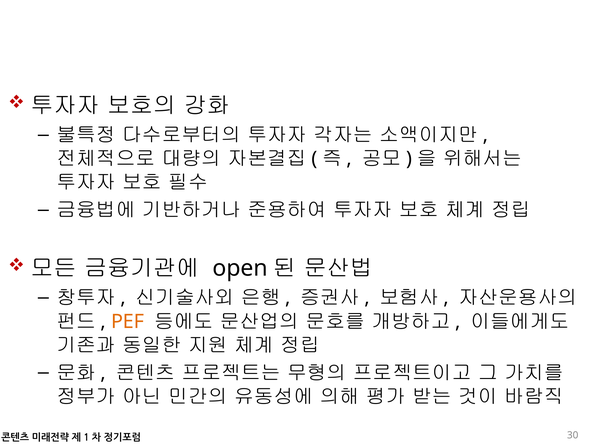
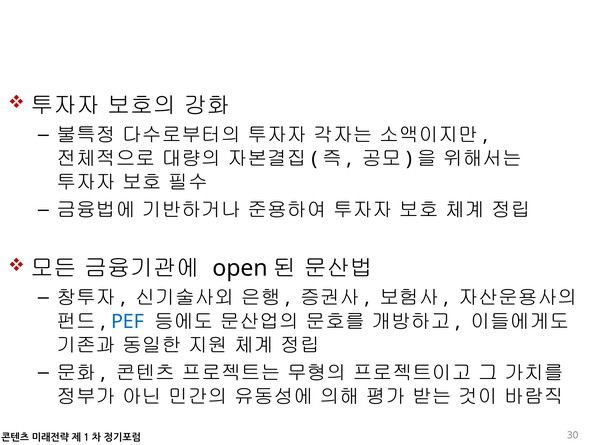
PEF colour: orange -> blue (128, 321)
